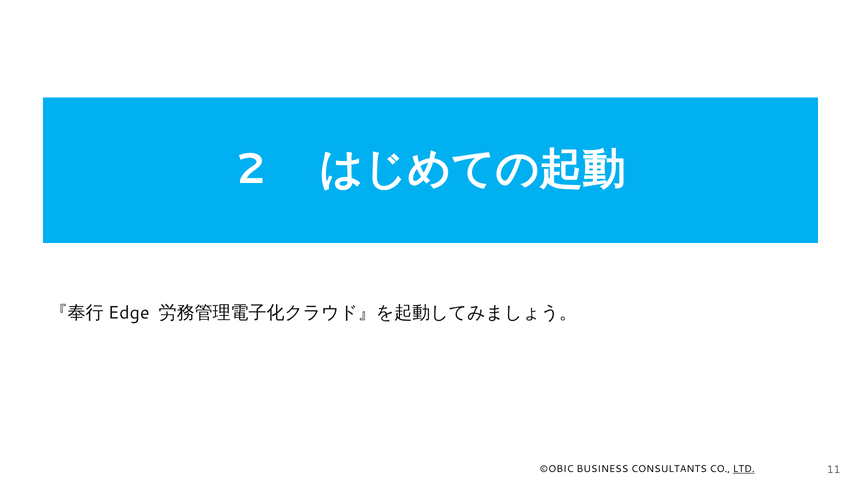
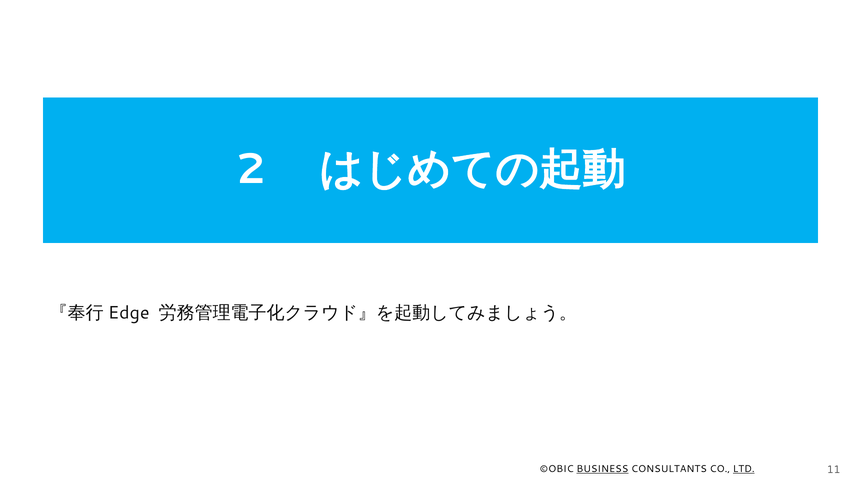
BUSINESS underline: none -> present (602, 468)
